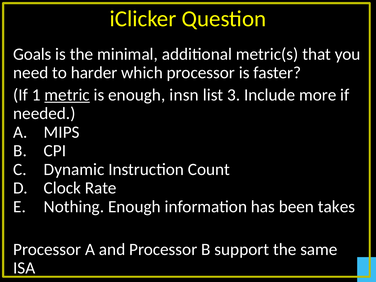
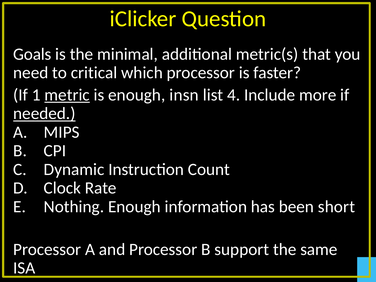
harder: harder -> critical (94, 73)
3: 3 -> 4 (234, 95)
needed underline: none -> present (44, 114)
takes: takes -> short (336, 207)
